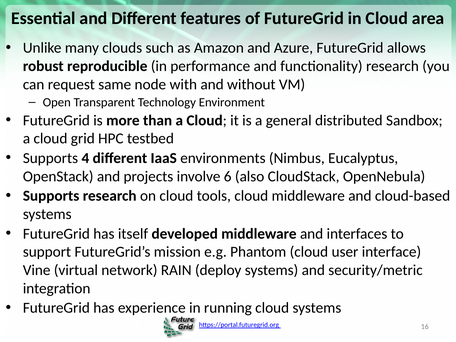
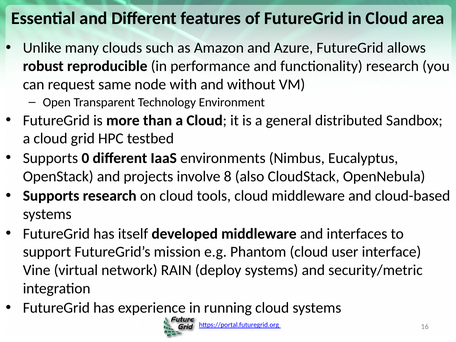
4: 4 -> 0 (85, 158)
6: 6 -> 8 (228, 176)
